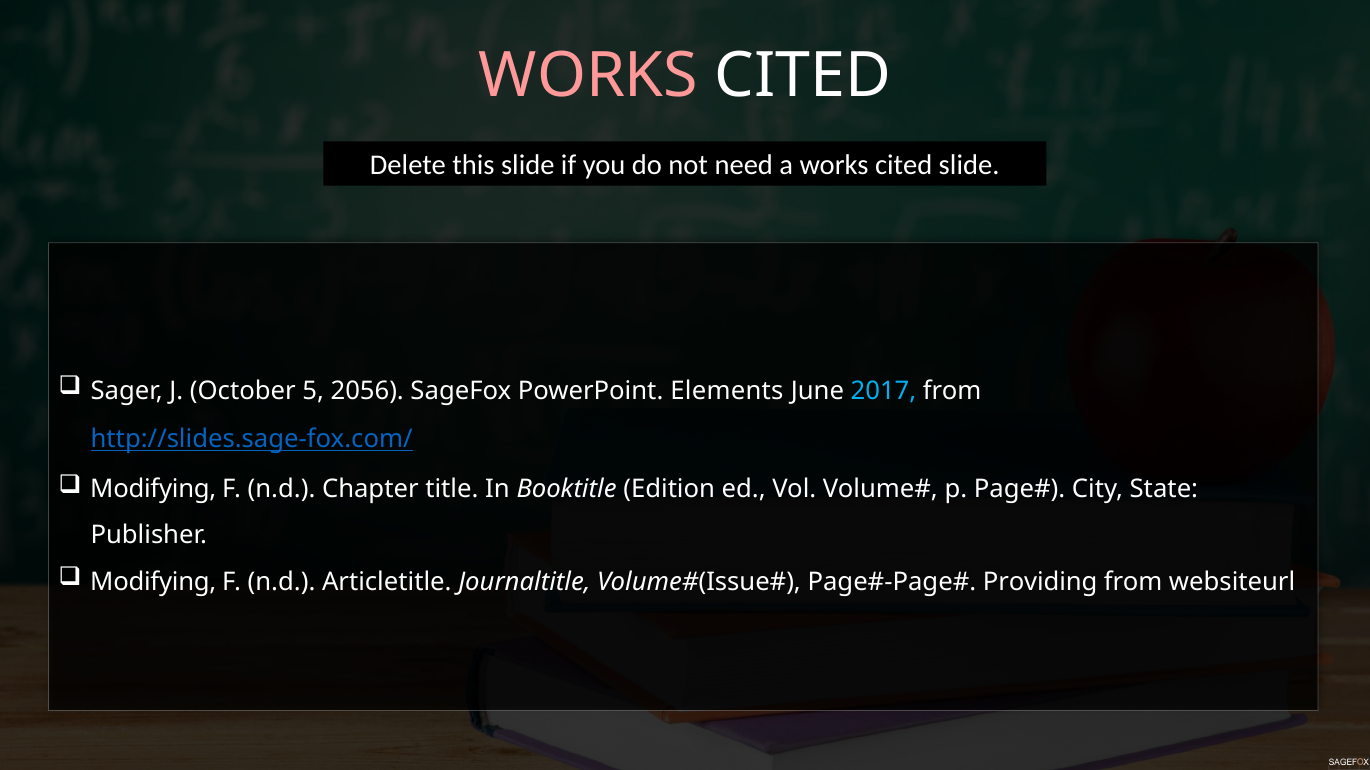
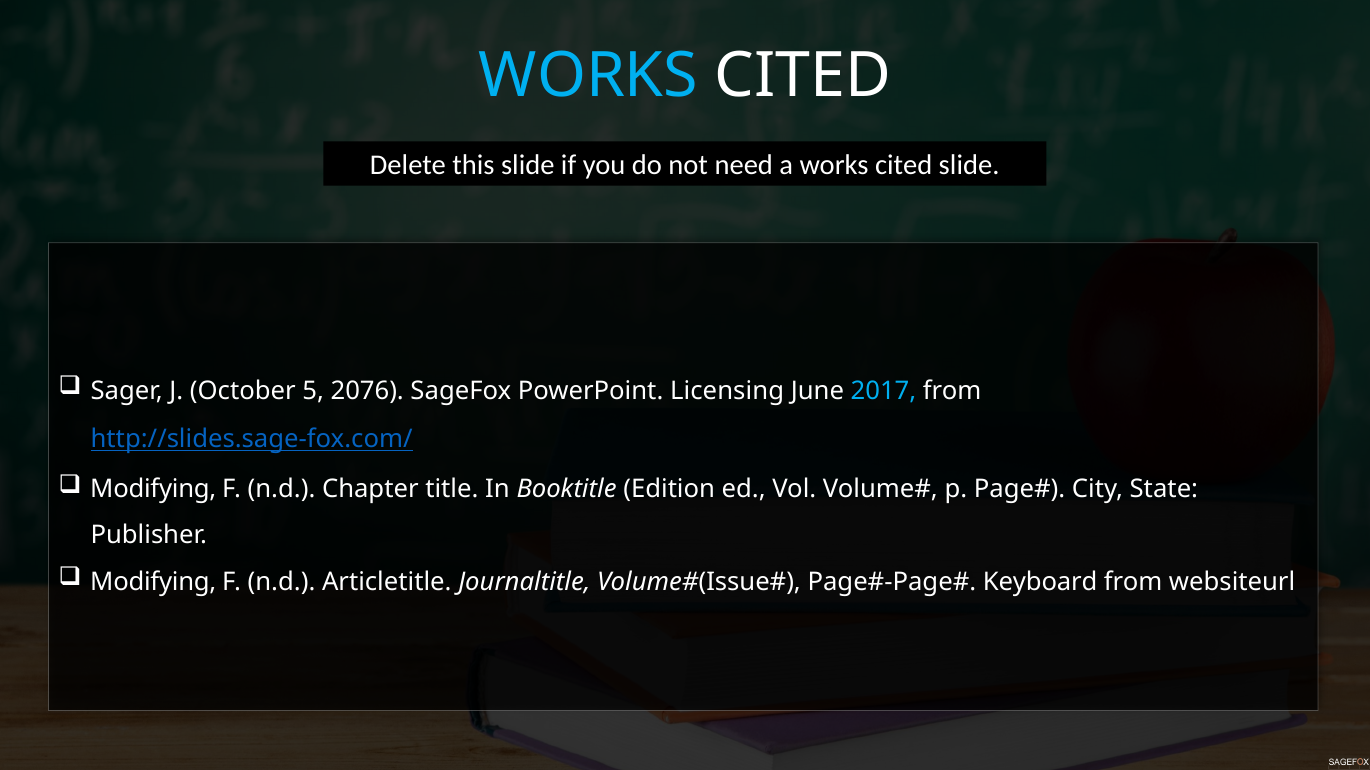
WORKS colour: pink -> light blue (588, 76)
2056: 2056 -> 2076 (367, 391)
Elements: Elements -> Licensing (727, 391)
Providing: Providing -> Keyboard (1040, 582)
